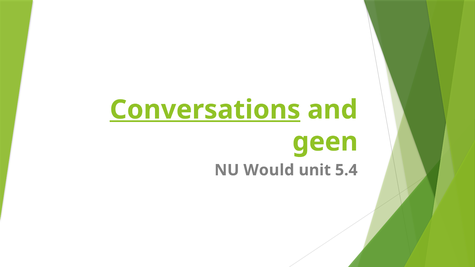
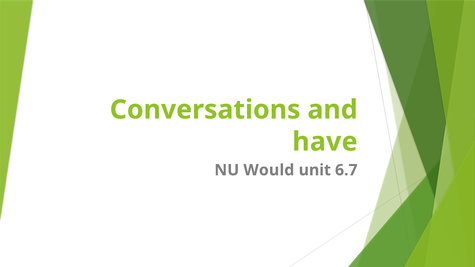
Conversations underline: present -> none (205, 110)
geen: geen -> have (325, 142)
5.4: 5.4 -> 6.7 (346, 170)
